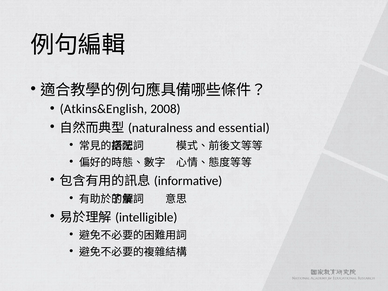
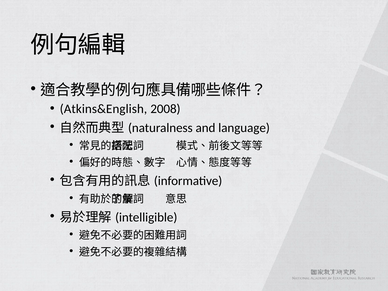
essential: essential -> language (244, 128)
